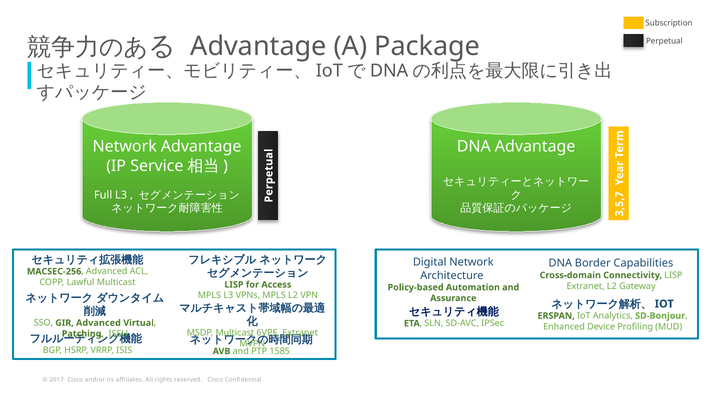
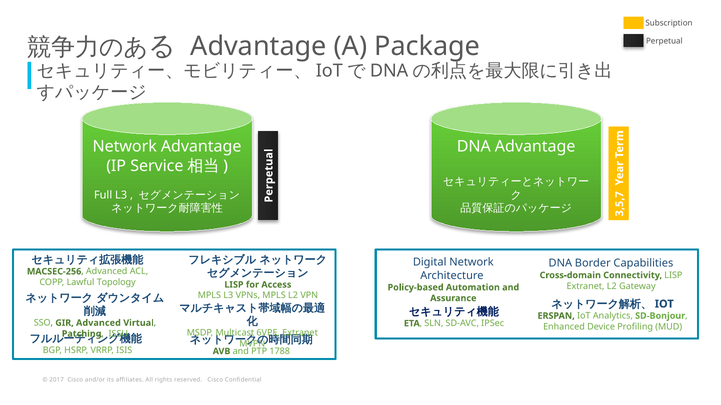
Lawful Multicast: Multicast -> Topology (116, 283)
1585: 1585 -> 1788 (280, 352)
